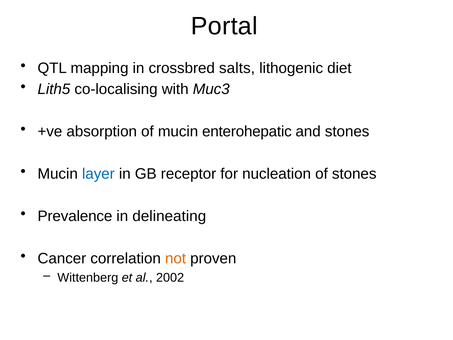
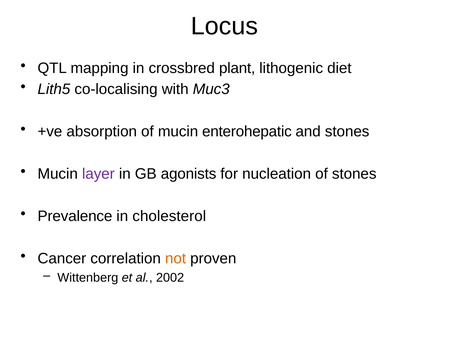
Portal: Portal -> Locus (224, 26)
salts: salts -> plant (237, 68)
layer colour: blue -> purple (98, 174)
receptor: receptor -> agonists (189, 174)
delineating: delineating -> cholesterol (169, 216)
